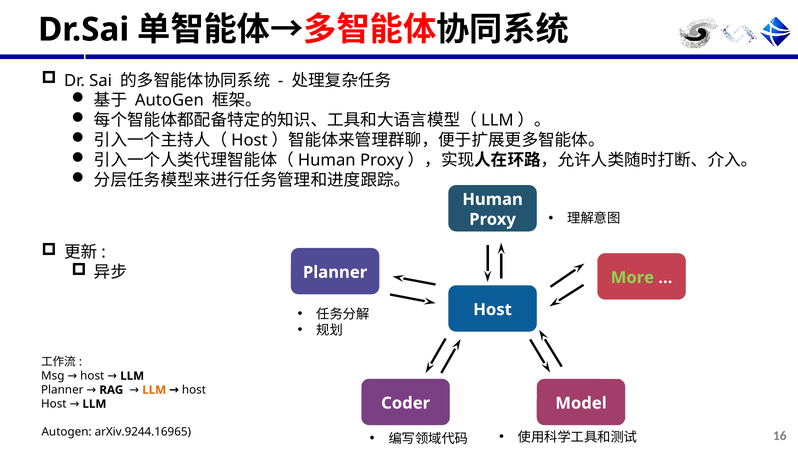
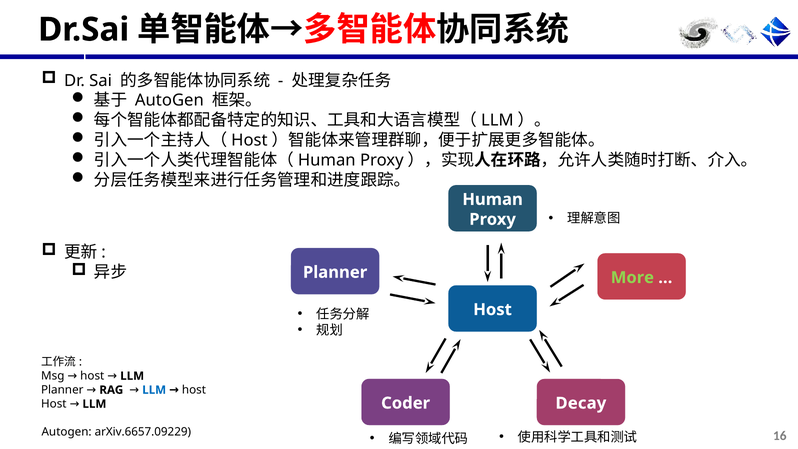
LLM colour: orange -> blue (154, 390)
Model: Model -> Decay (581, 403)
arXiv.9244.16965: arXiv.9244.16965 -> arXiv.6657.09229 (143, 432)
